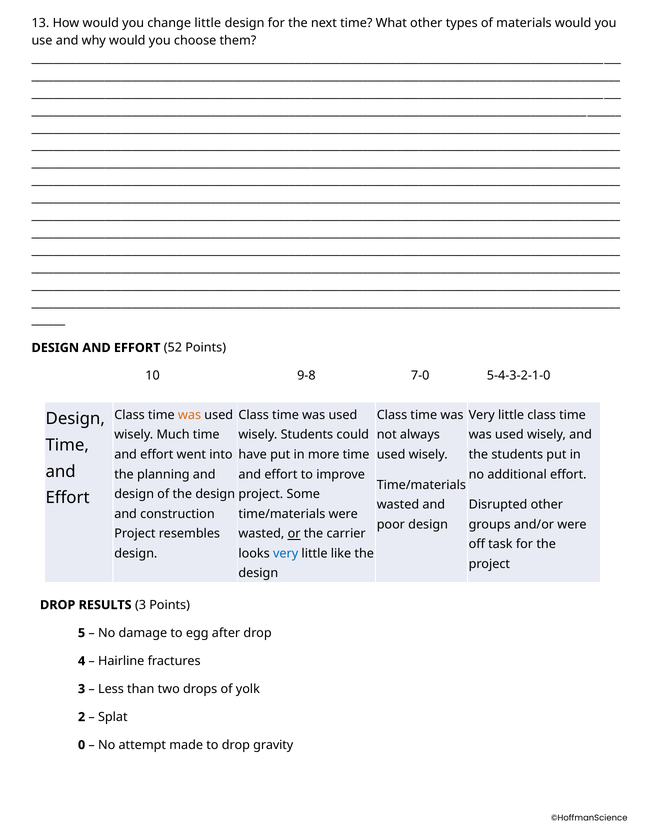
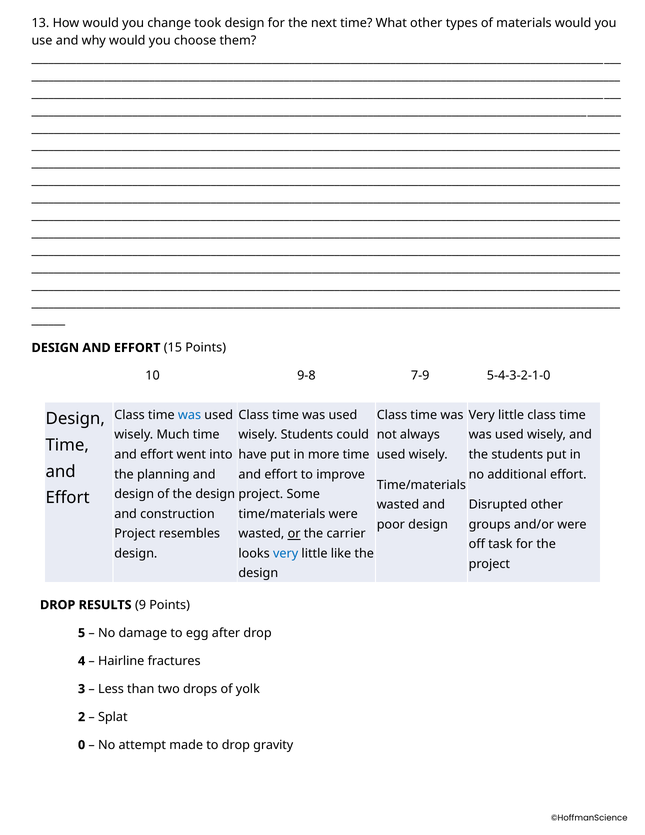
change little: little -> took (208, 23)
52: 52 -> 15 (173, 348)
7-0: 7-0 -> 7-9 (420, 376)
was colour: orange -> blue (190, 415)
RESULTS 3: 3 -> 9 (141, 605)
